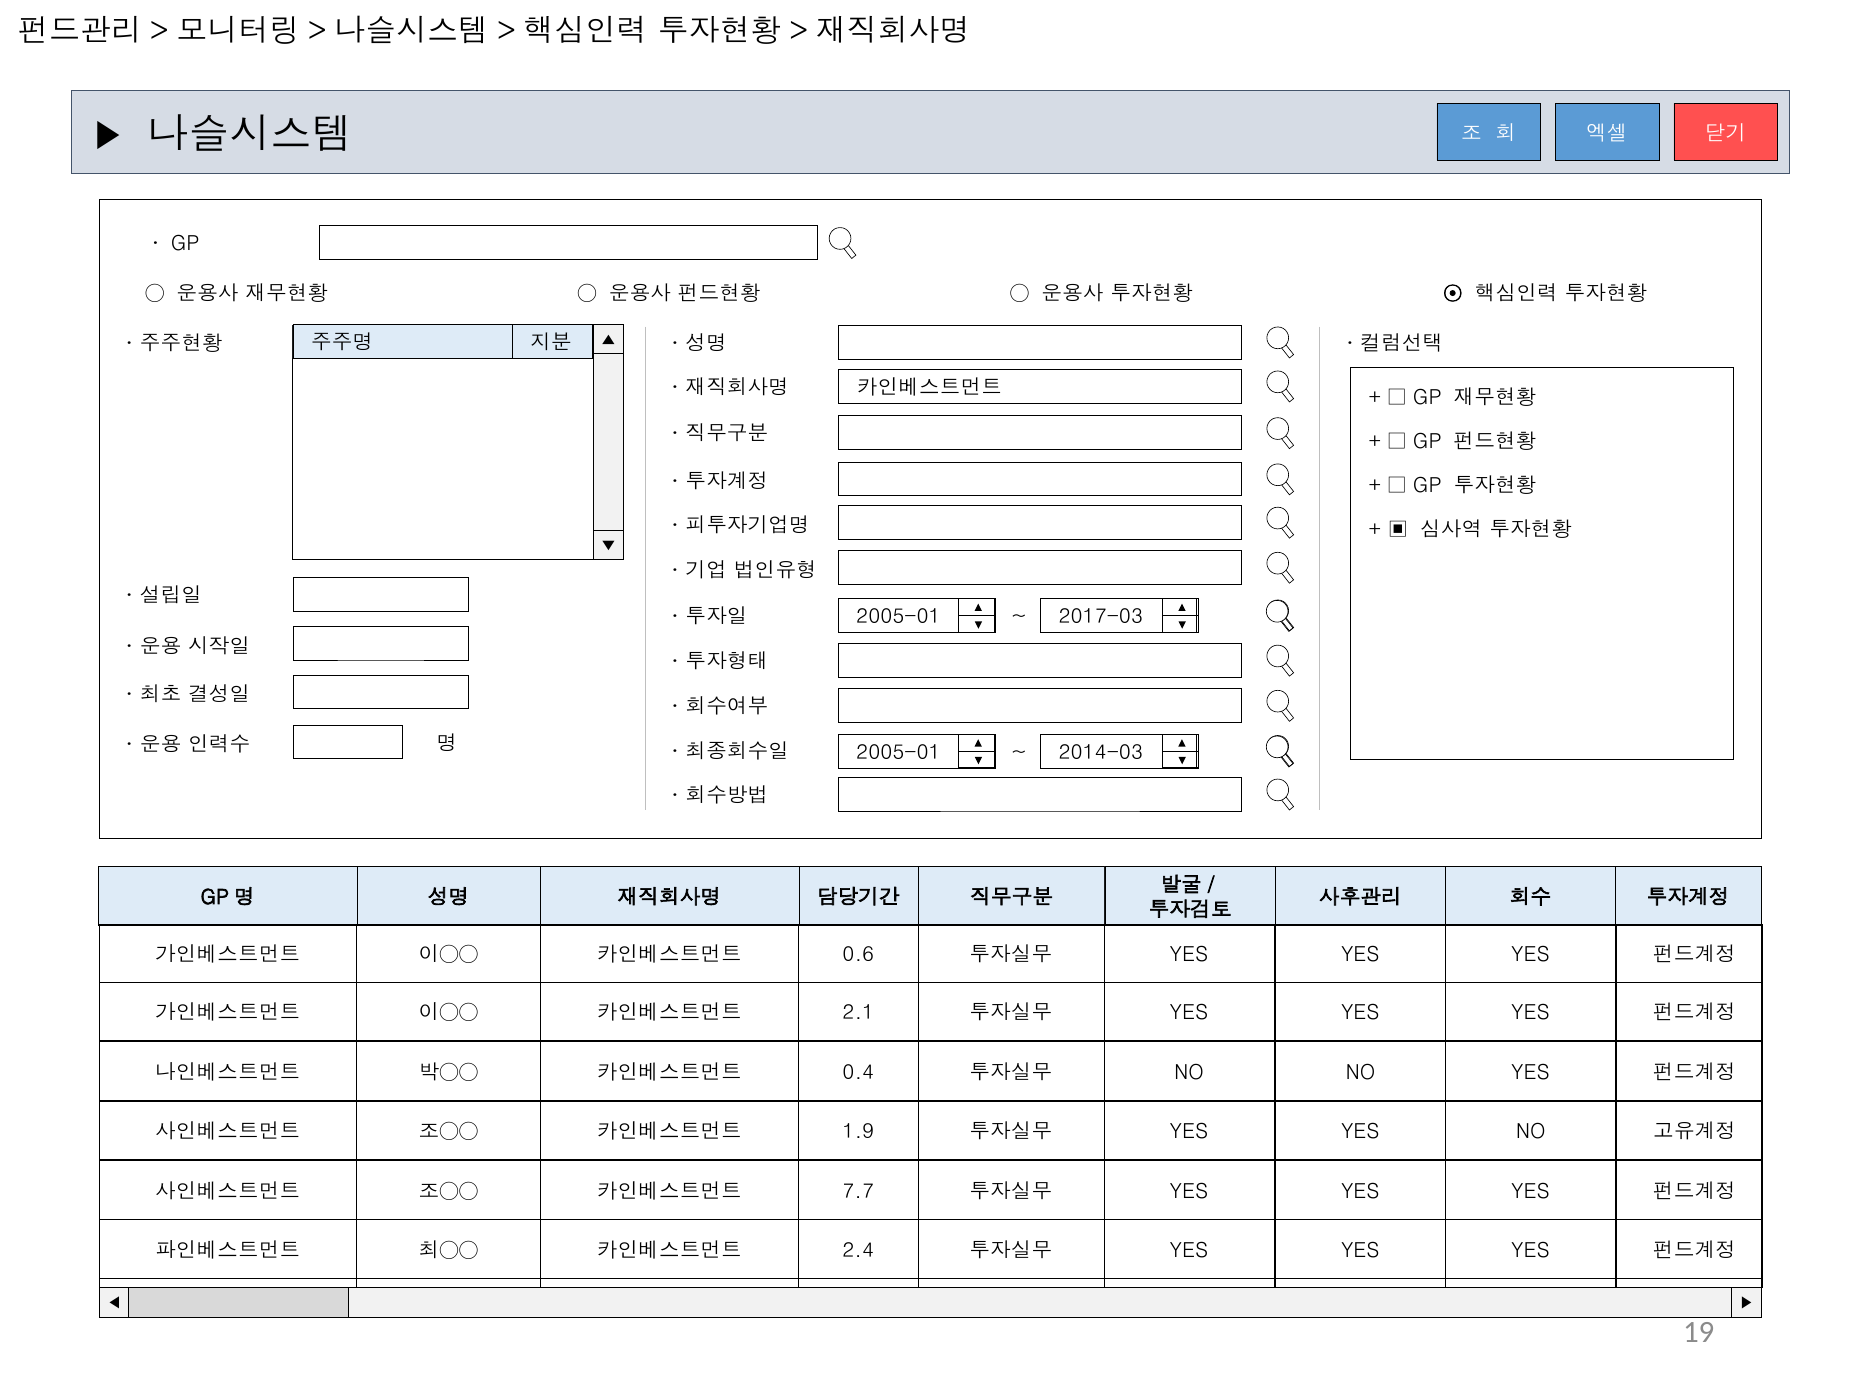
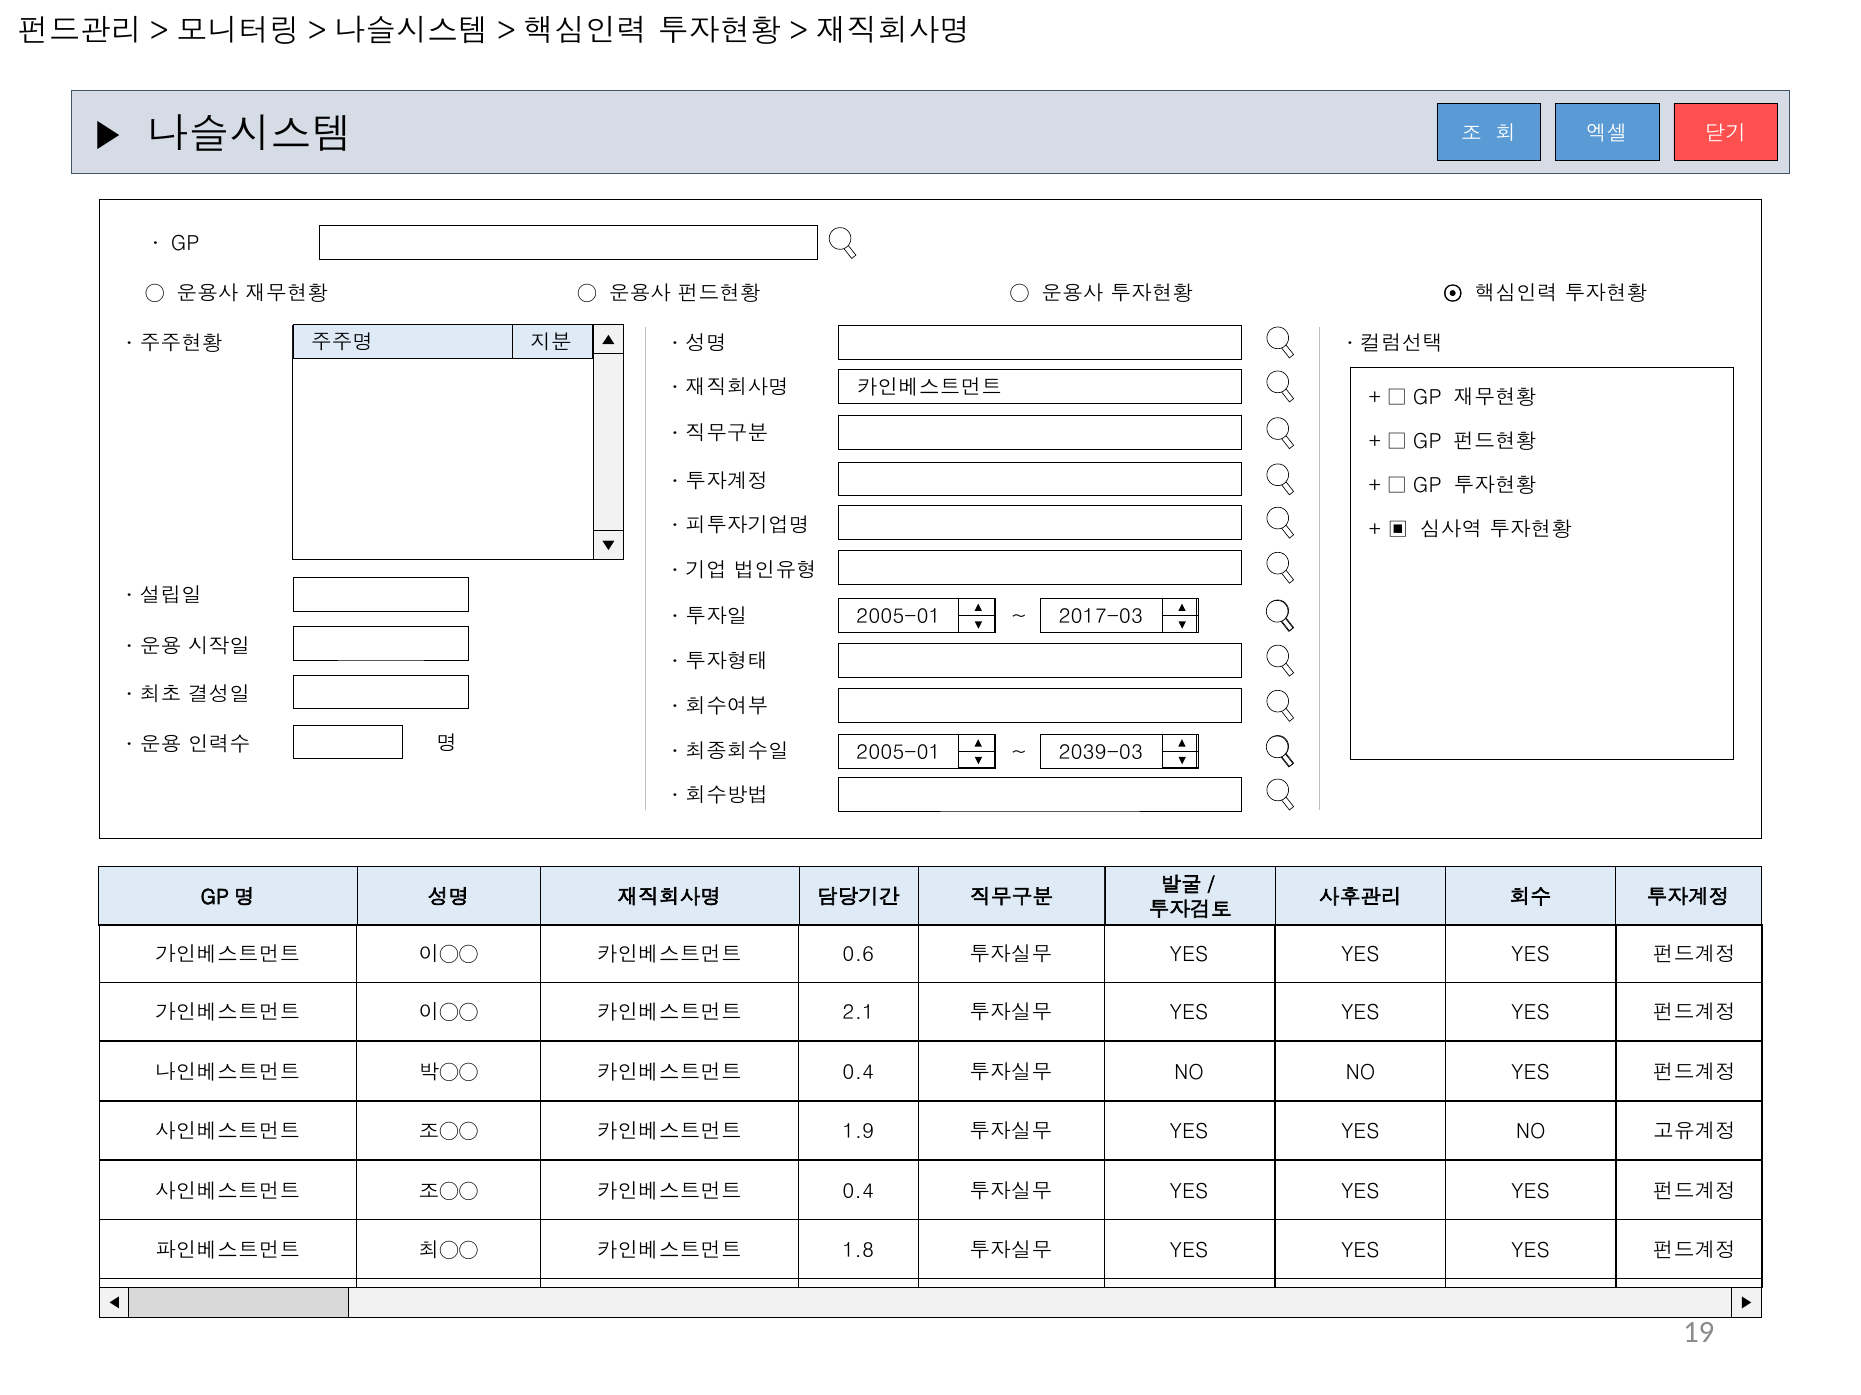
2014-03: 2014-03 -> 2039-03 (1101, 753)
7.7: 7.7 -> 0.4 (858, 1192)
2.4: 2.4 -> 1.8 (858, 1251)
